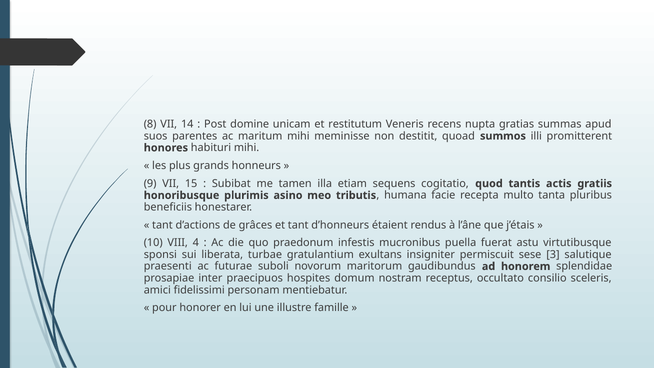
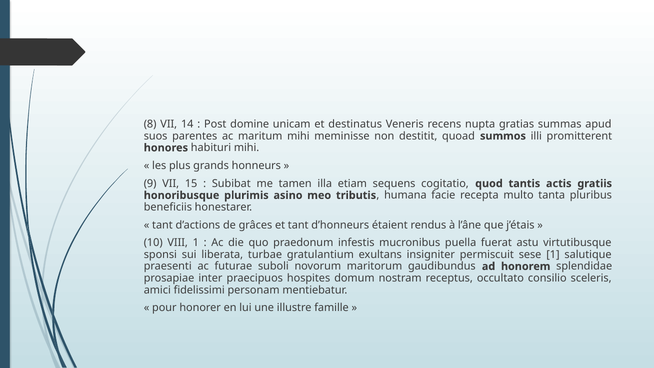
restitutum: restitutum -> destinatus (355, 124)
VIII 4: 4 -> 1 (196, 243)
sese 3: 3 -> 1 (553, 255)
